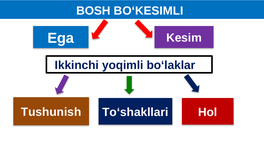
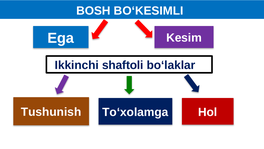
yoqimli: yoqimli -> shaftoli (123, 65)
To‘shakllari: To‘shakllari -> To‘xolamga (135, 112)
